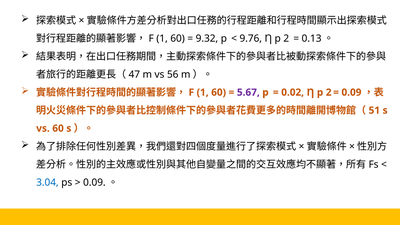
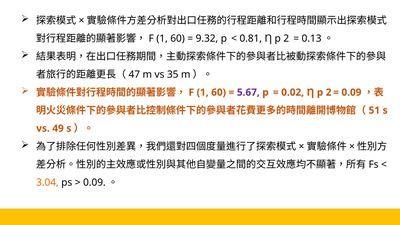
9.76: 9.76 -> 0.81 (251, 38)
56: 56 -> 35 (173, 74)
vs 60: 60 -> 49 (58, 128)
3.04 colour: blue -> orange (47, 182)
